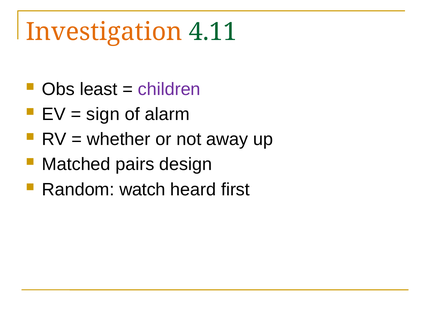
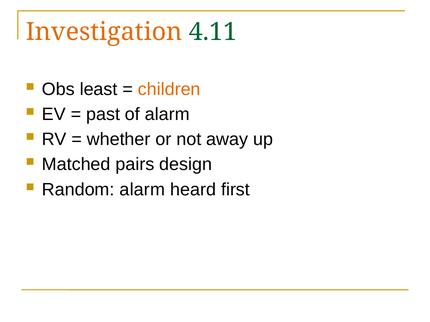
children colour: purple -> orange (169, 89)
sign: sign -> past (103, 114)
Random watch: watch -> alarm (142, 190)
